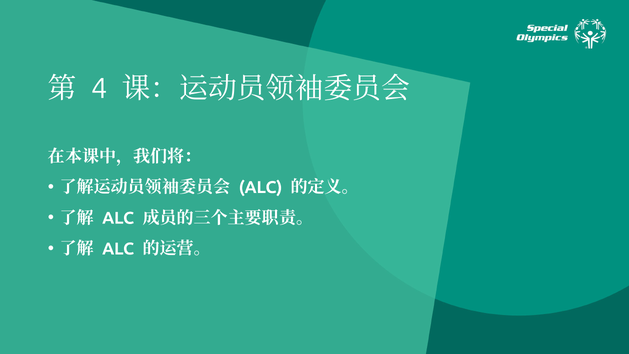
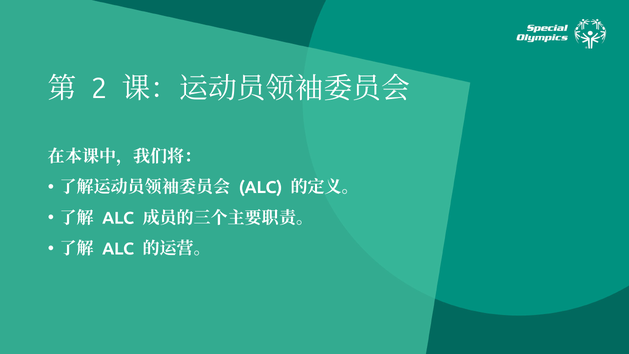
4: 4 -> 2 (99, 89)
